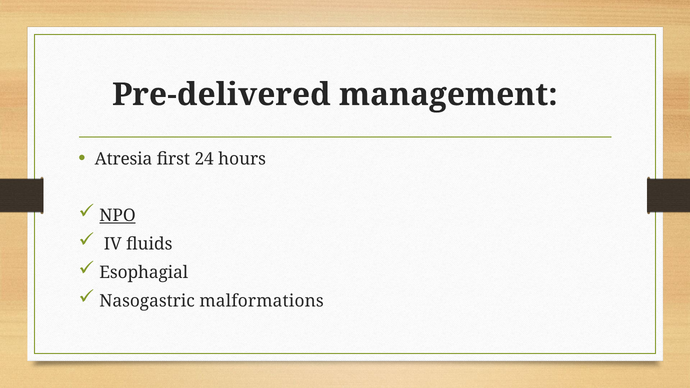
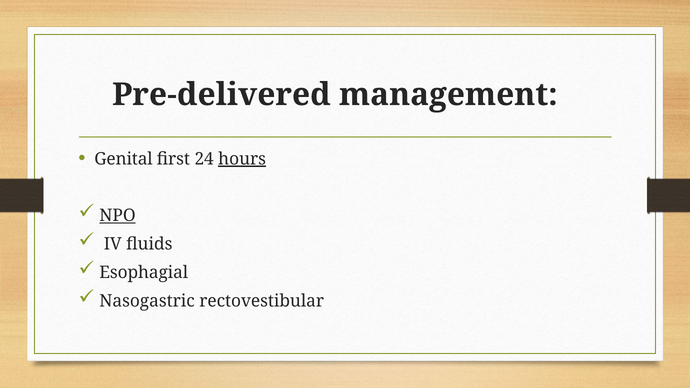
Atresia: Atresia -> Genital (123, 159)
hours underline: none -> present (242, 159)
malformations: malformations -> rectovestibular (262, 301)
